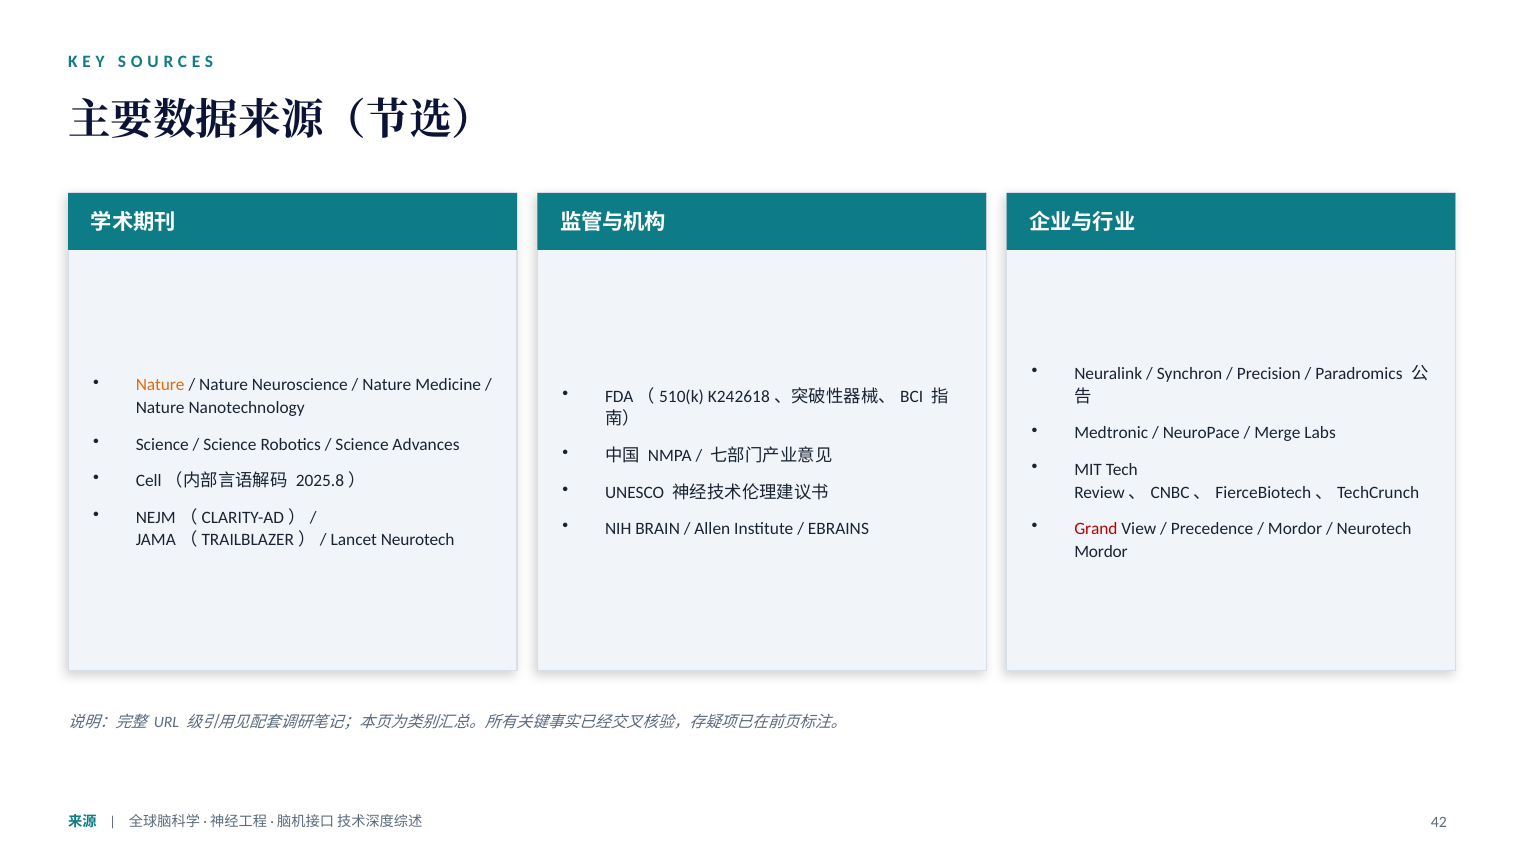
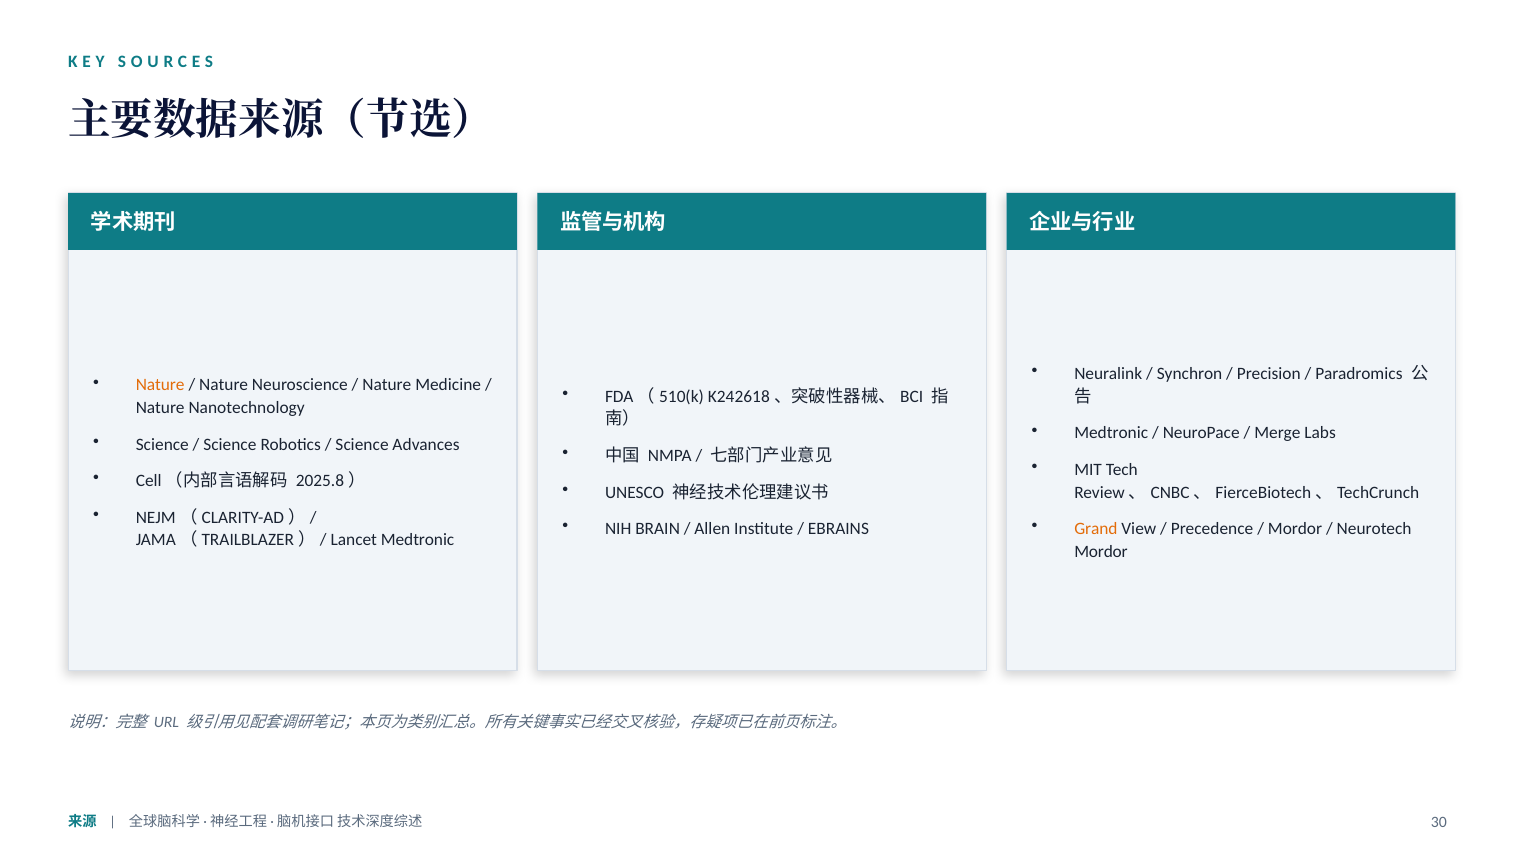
Grand colour: red -> orange (1096, 529)
Lancet Neurotech: Neurotech -> Medtronic (418, 540)
42: 42 -> 30 (1439, 823)
